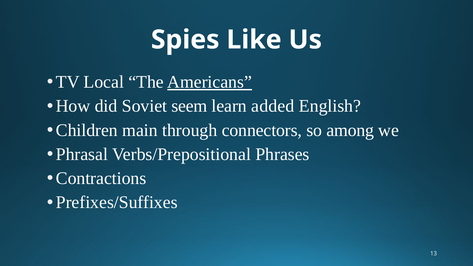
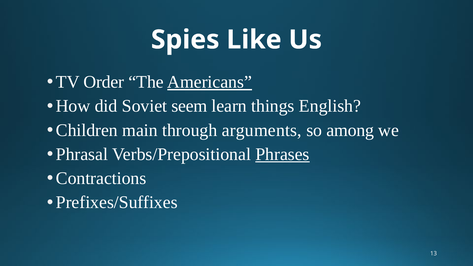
Local: Local -> Order (104, 82)
added: added -> things (273, 106)
connectors: connectors -> arguments (262, 130)
Phrases underline: none -> present (282, 154)
